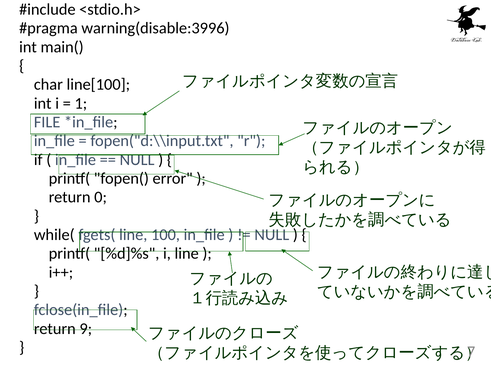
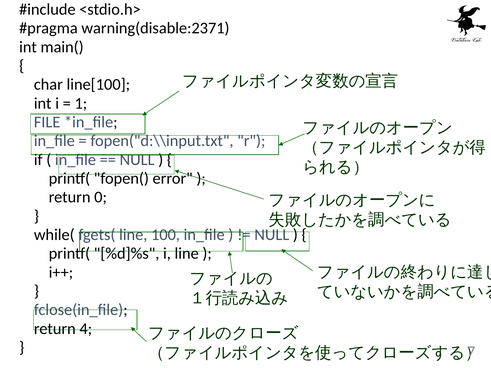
warning(disable:3996: warning(disable:3996 -> warning(disable:2371 (155, 28)
9: 9 -> 4 (86, 329)
